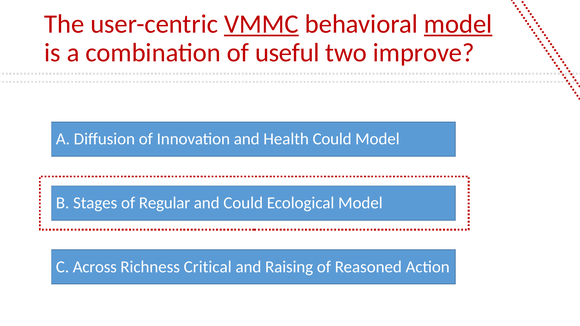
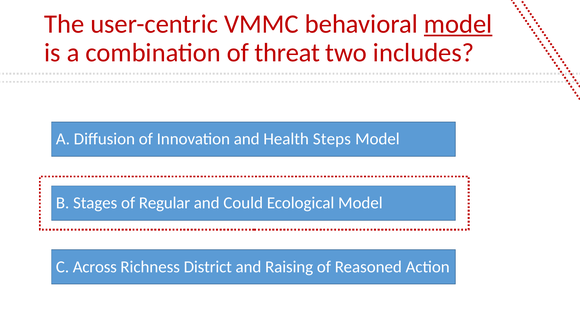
VMMC underline: present -> none (261, 24)
useful: useful -> threat (287, 53)
improve: improve -> includes (424, 53)
Health Could: Could -> Steps (332, 139)
Critical: Critical -> District (208, 267)
